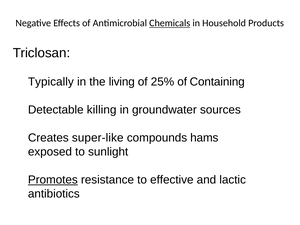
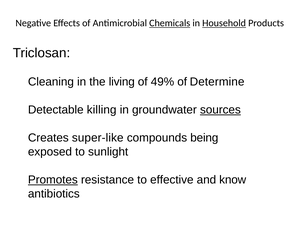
Household underline: none -> present (224, 23)
Typically: Typically -> Cleaning (51, 82)
25%: 25% -> 49% (162, 82)
Containing: Containing -> Determine (217, 82)
sources underline: none -> present (220, 110)
hams: hams -> being (204, 138)
lactic: lactic -> know (233, 180)
